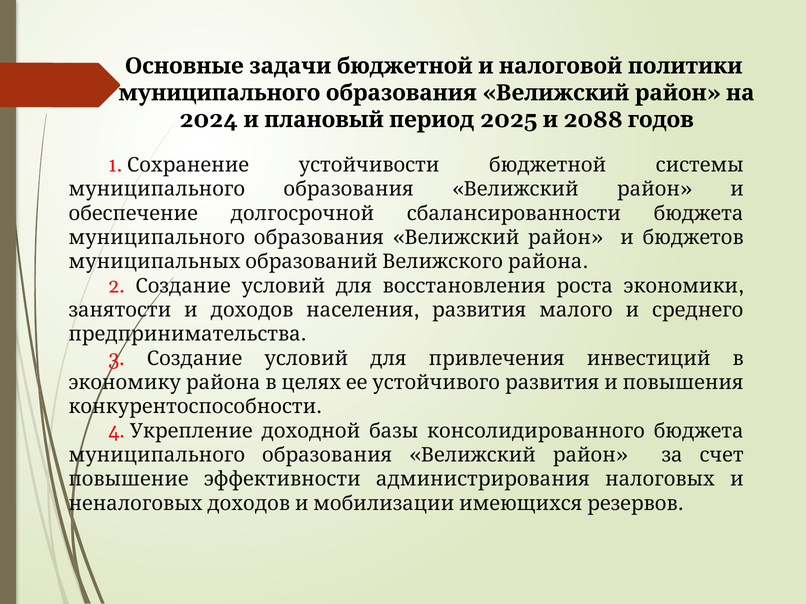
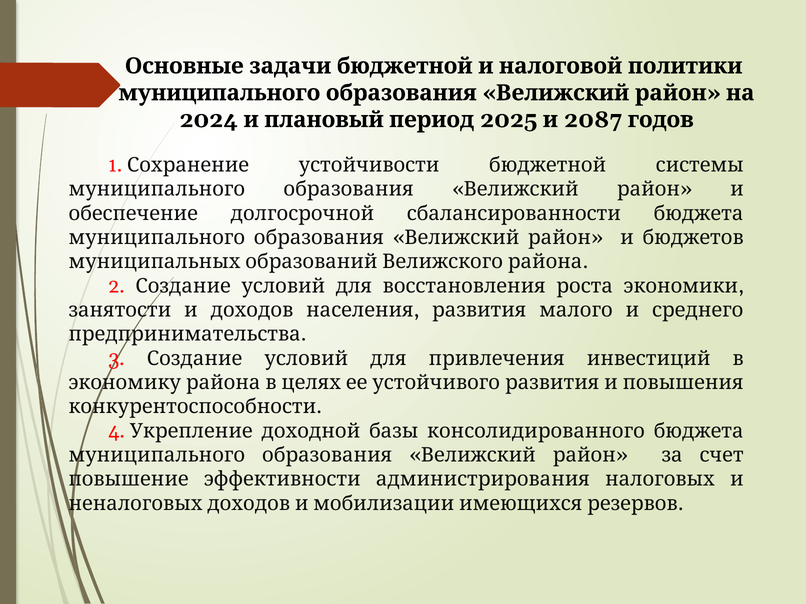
2088: 2088 -> 2087 (593, 120)
